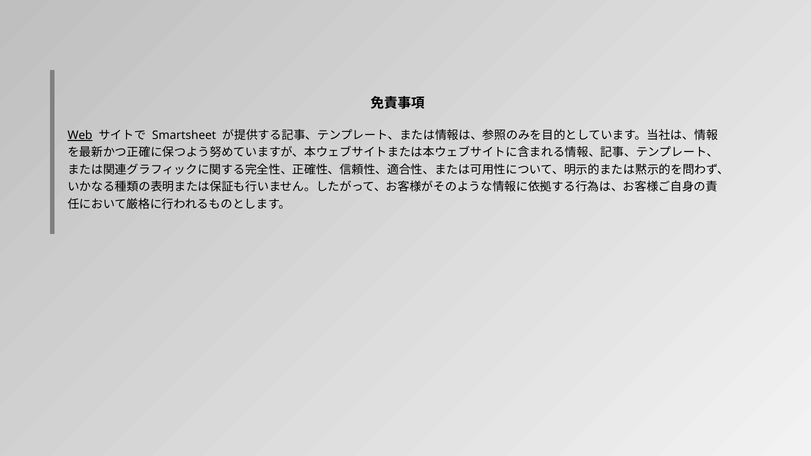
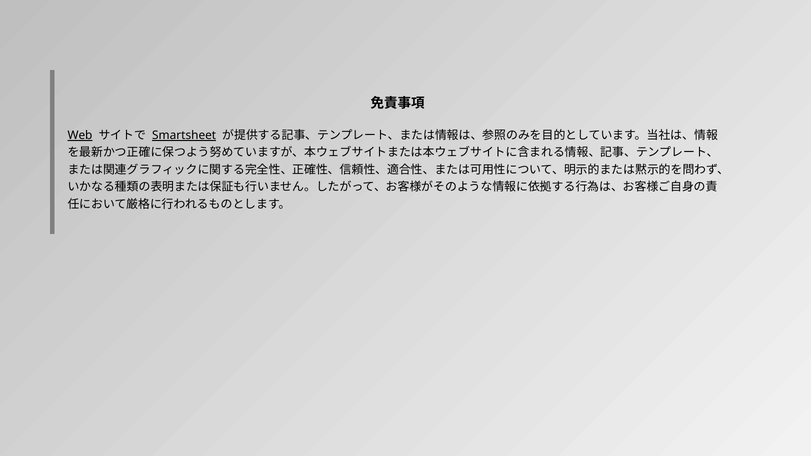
Smartsheet underline: none -> present (184, 135)
